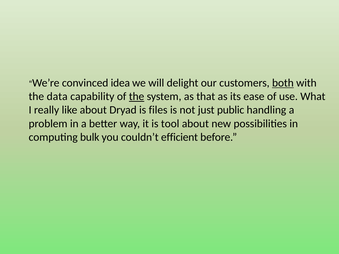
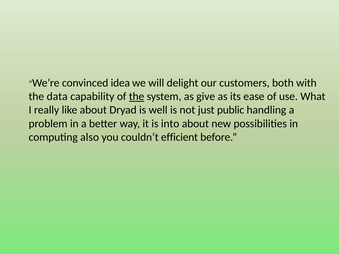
both underline: present -> none (283, 83)
that: that -> give (206, 97)
files: files -> well (158, 110)
tool: tool -> into (170, 124)
bulk: bulk -> also (90, 137)
